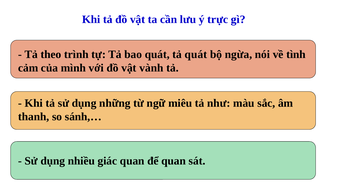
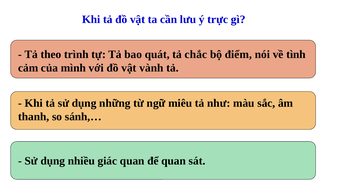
tả quát: quát -> chắc (196, 55)
ngừa: ngừa -> điểm (238, 55)
